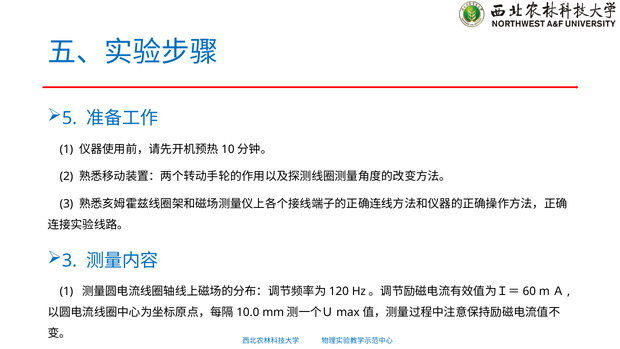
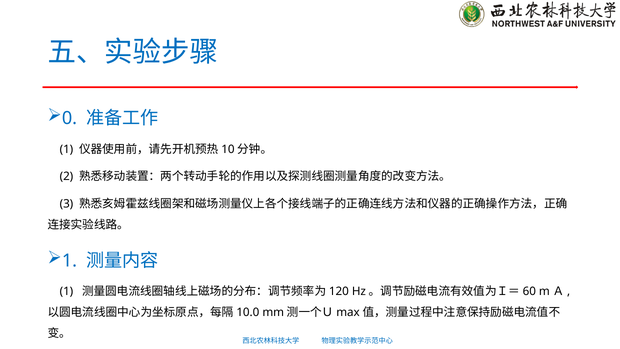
5: 5 -> 0 (70, 118)
3: 3 -> 1 (70, 260)
